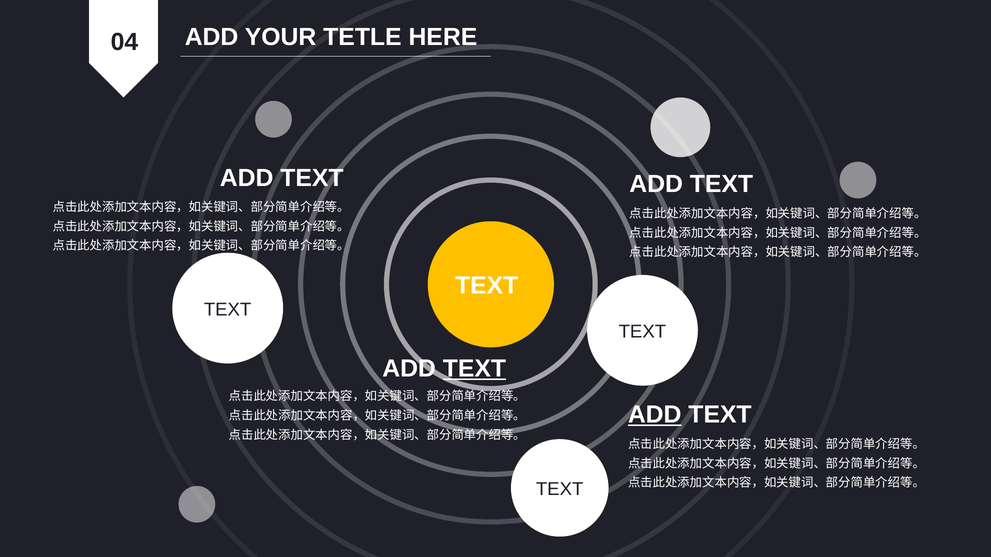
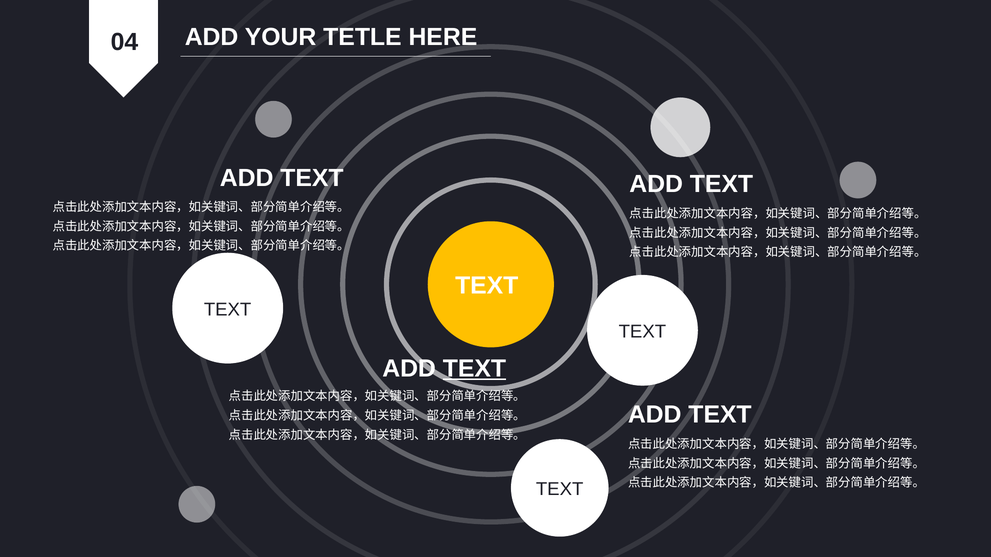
ADD underline: present -> none (655, 415)
